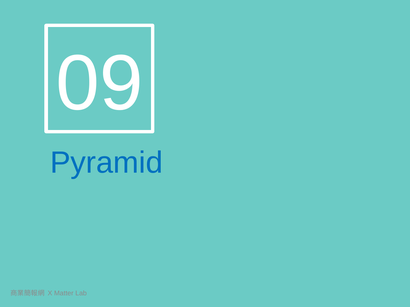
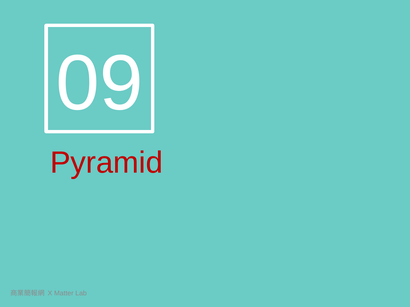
Pyramid colour: blue -> red (107, 163)
